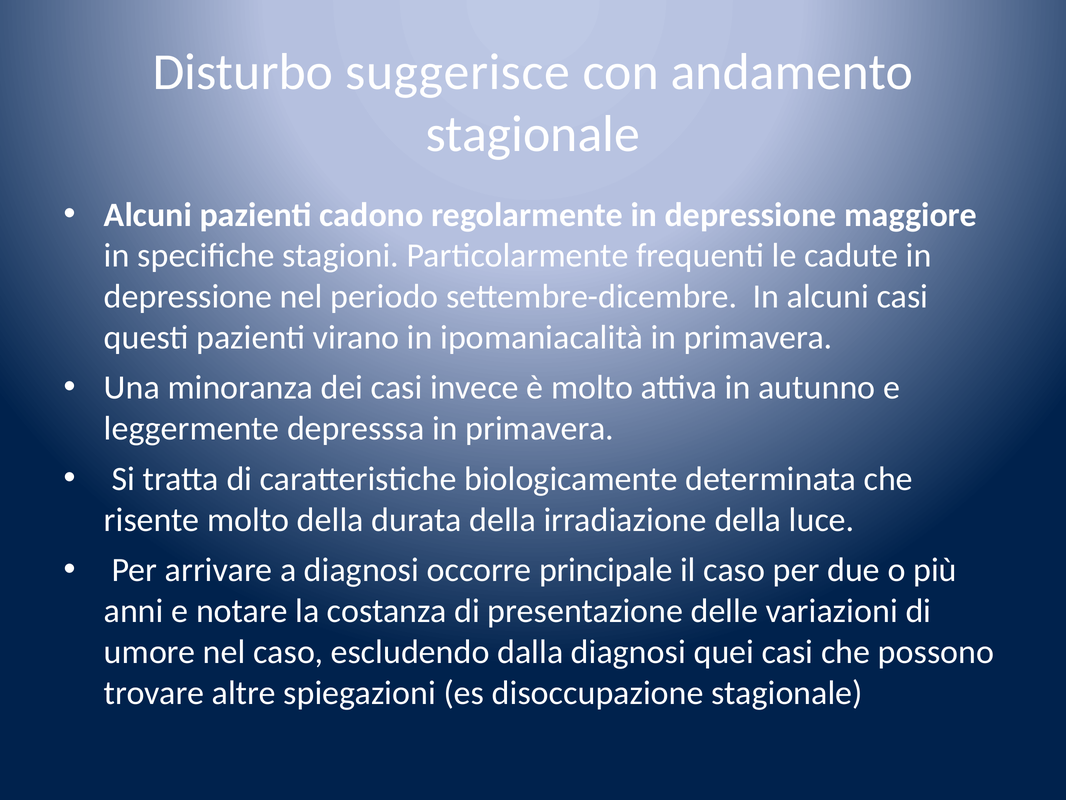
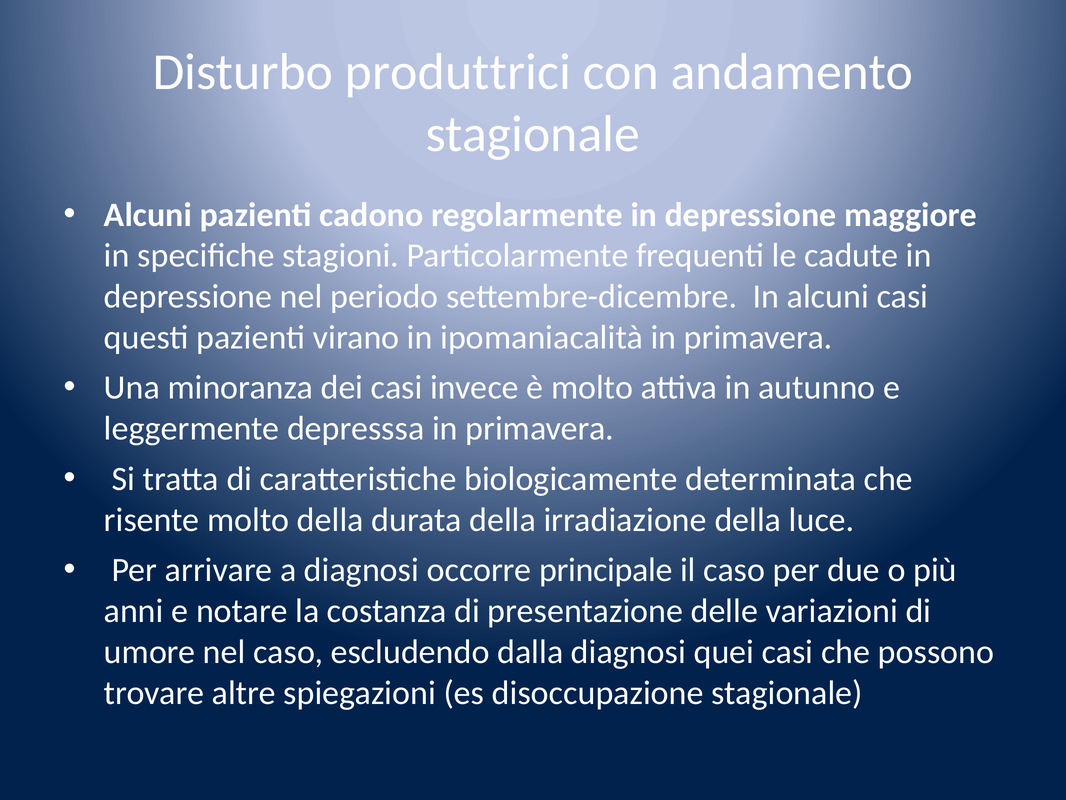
suggerisce: suggerisce -> produttrici (458, 72)
